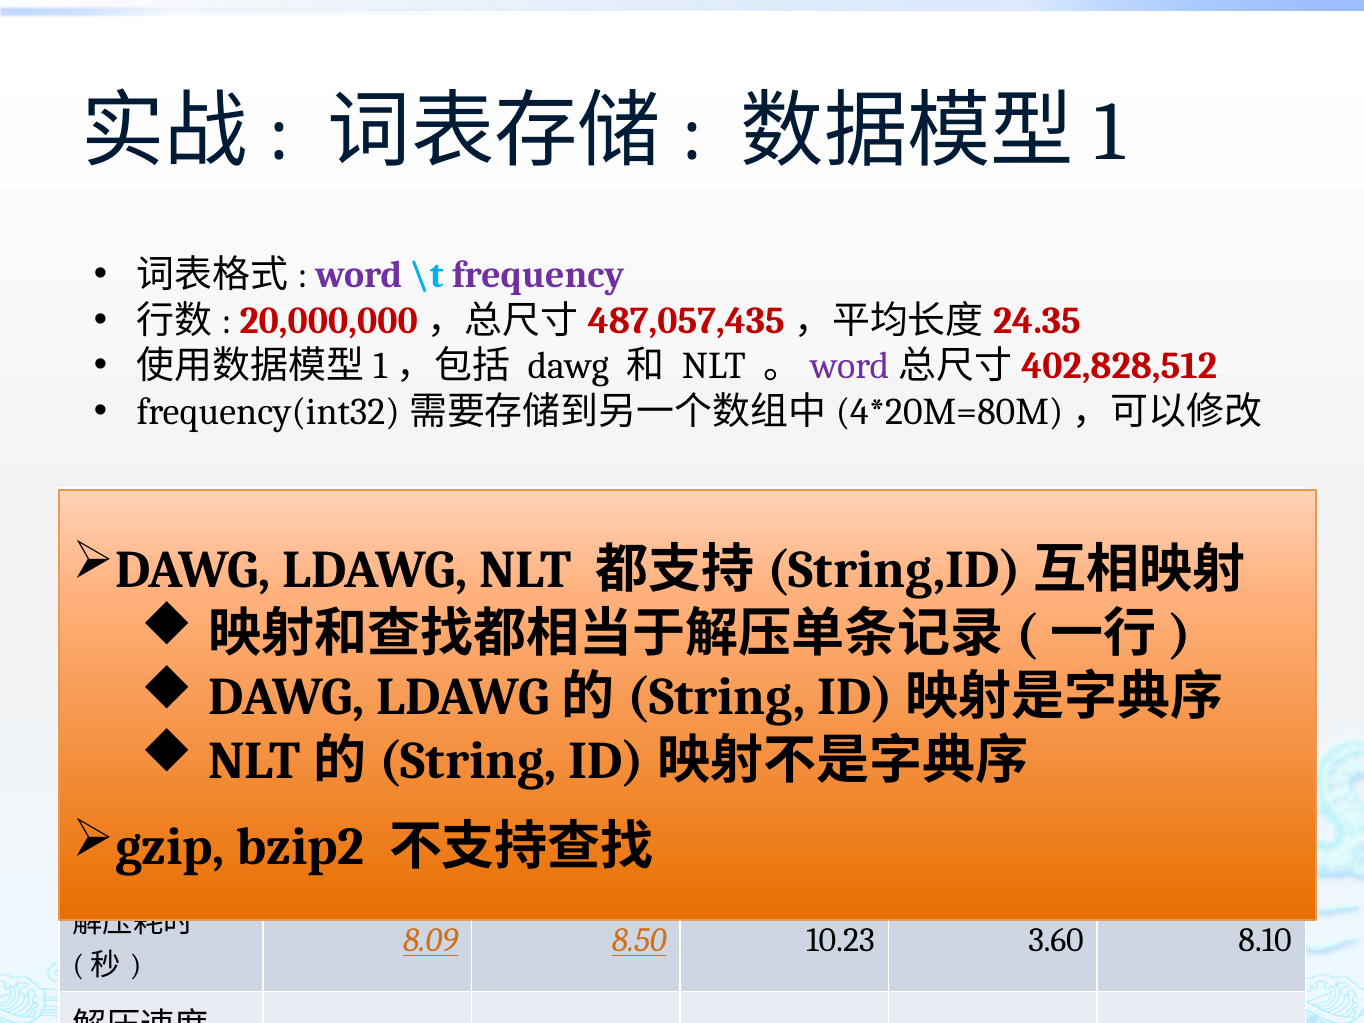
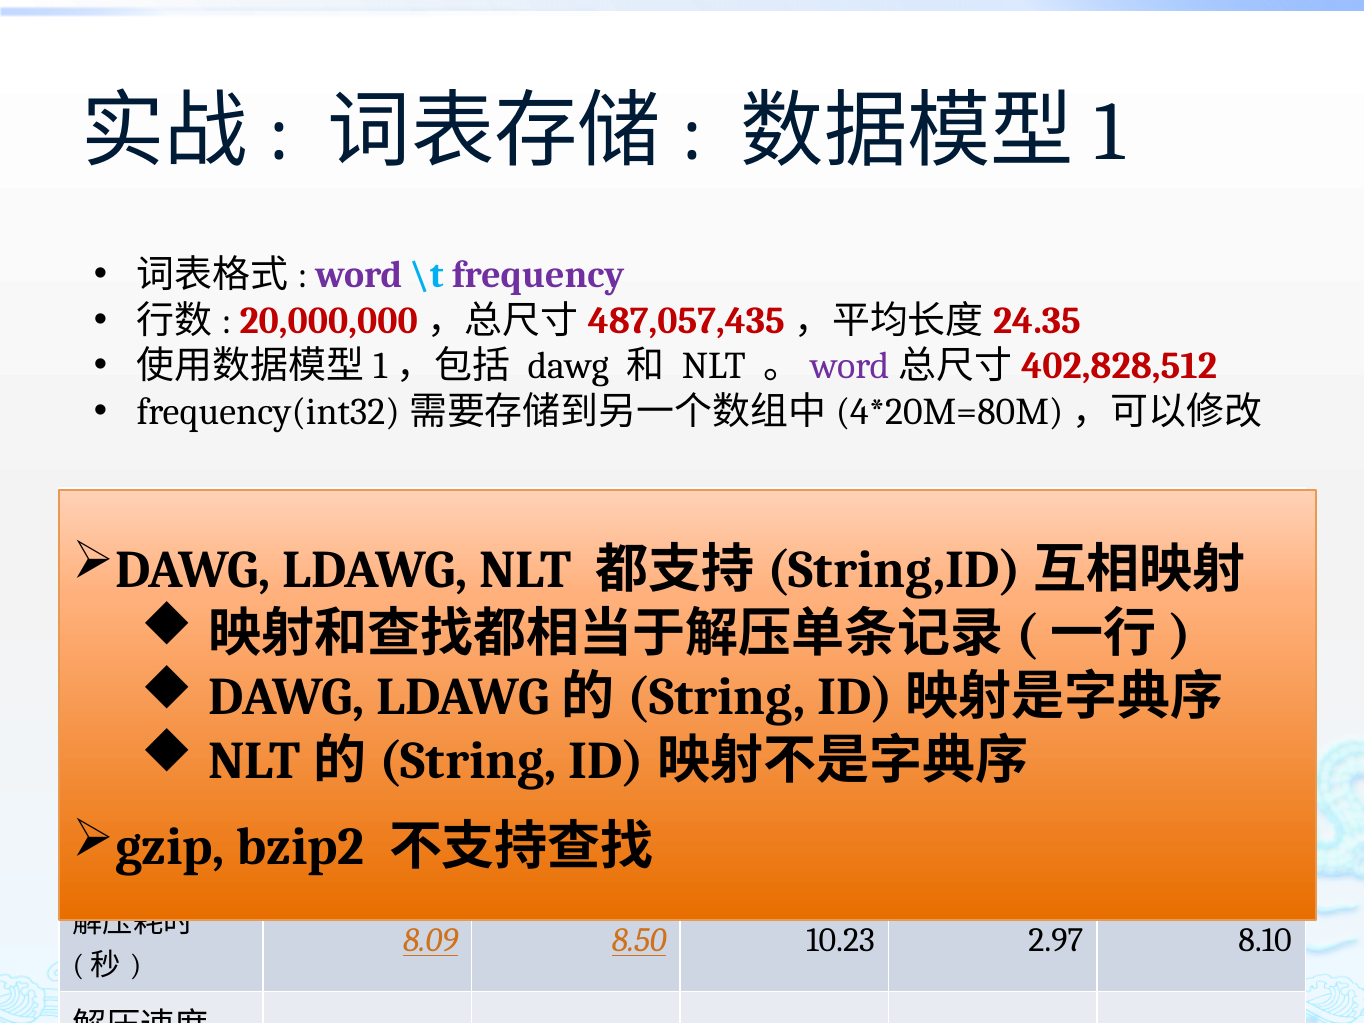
3.60: 3.60 -> 2.97 (1056, 941)
